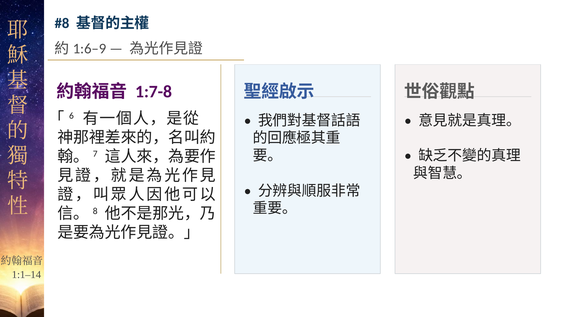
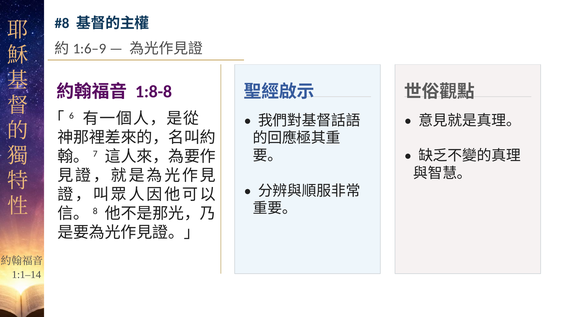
1:7-8: 1:7-8 -> 1:8-8 (154, 92)
